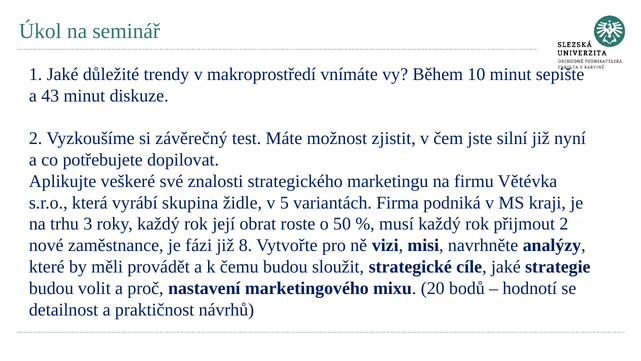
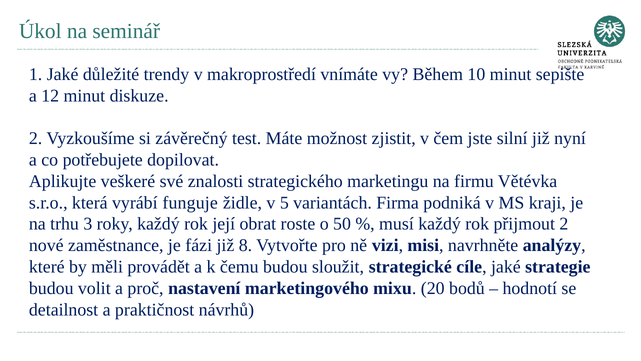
43: 43 -> 12 (50, 96)
skupina: skupina -> funguje (190, 202)
